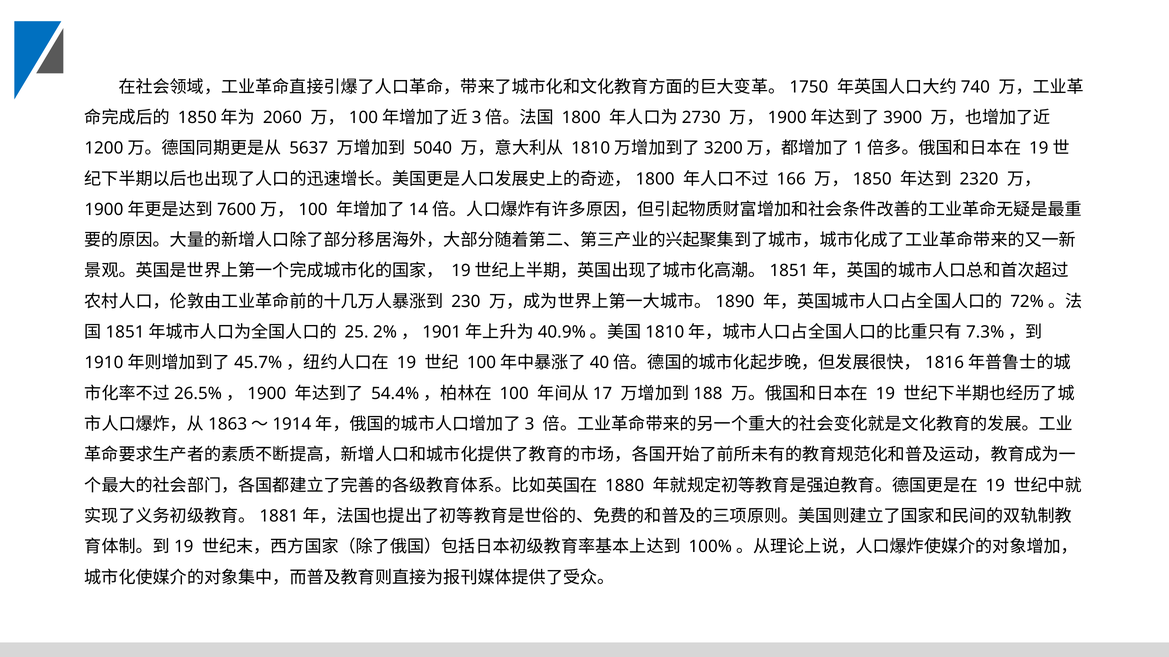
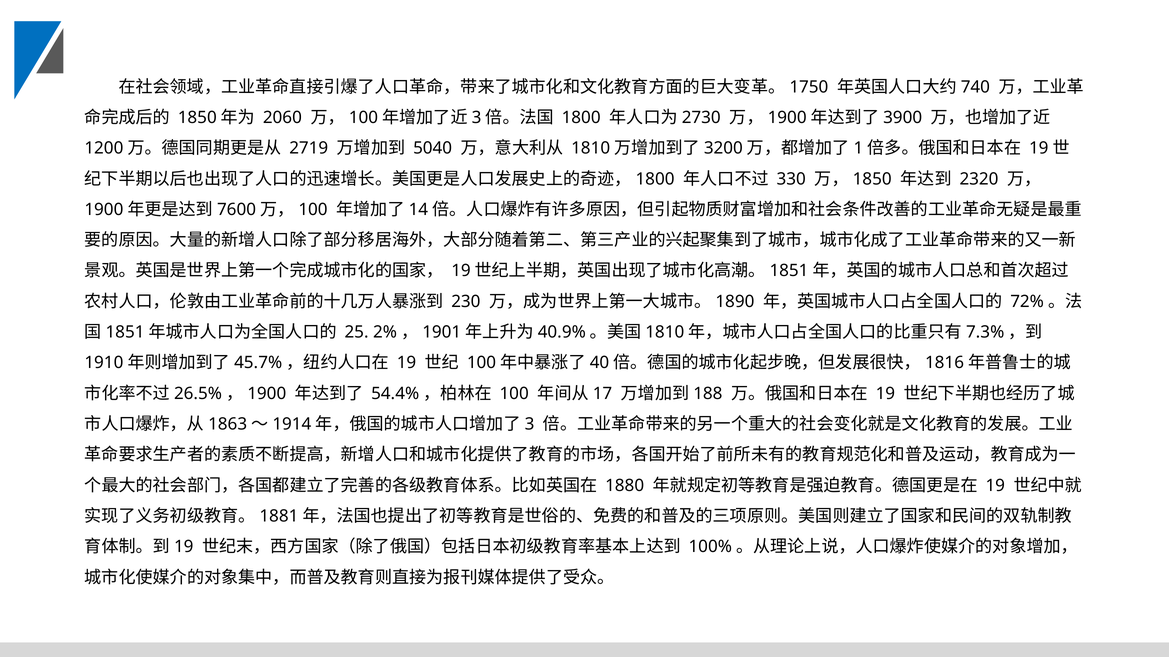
5637: 5637 -> 2719 (309, 148)
166: 166 -> 330 (791, 179)
